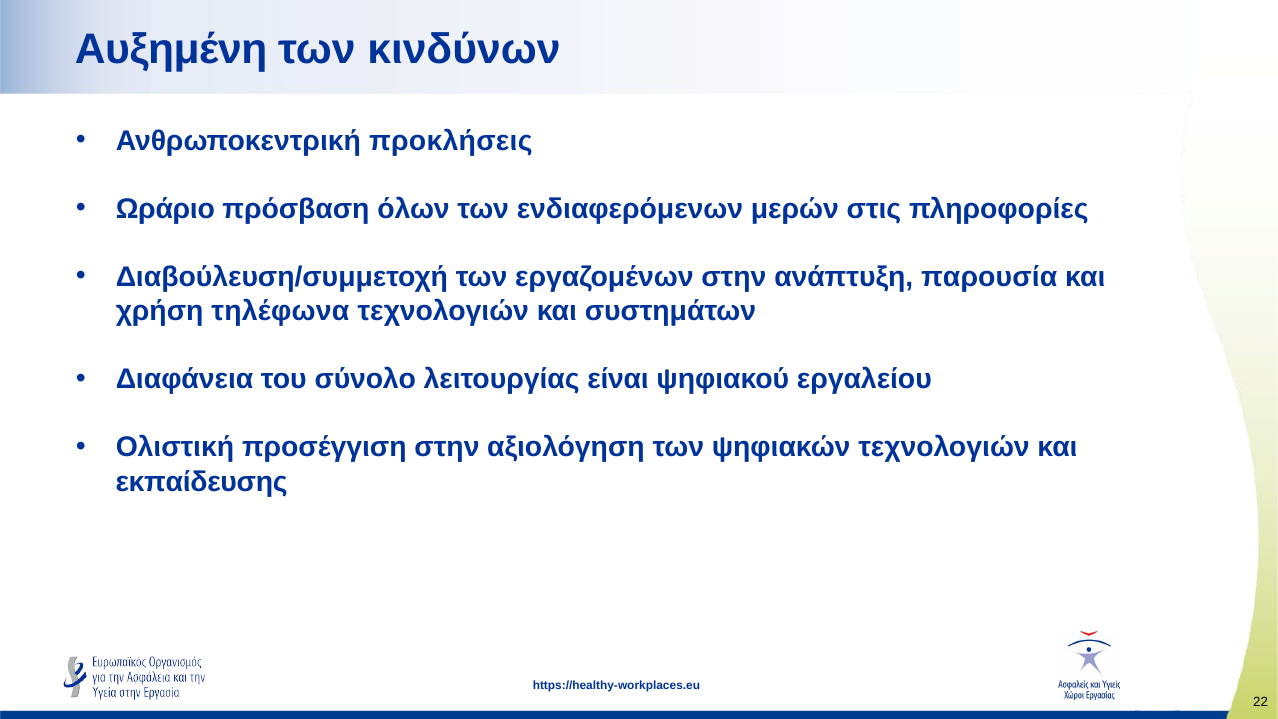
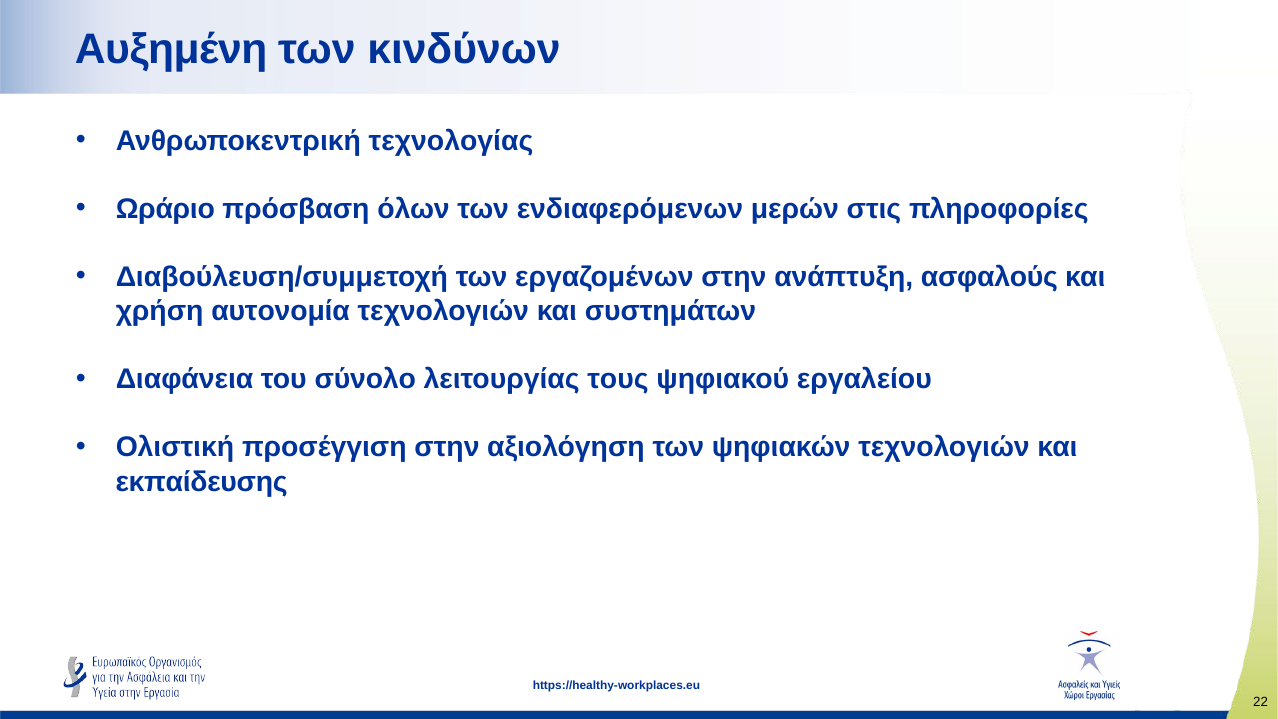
προκλήσεις: προκλήσεις -> τεχνολογίας (451, 141)
παρουσία: παρουσία -> ασφαλούς (989, 277)
τηλέφωνα: τηλέφωνα -> αυτονομία (281, 311)
είναι: είναι -> τους (618, 379)
